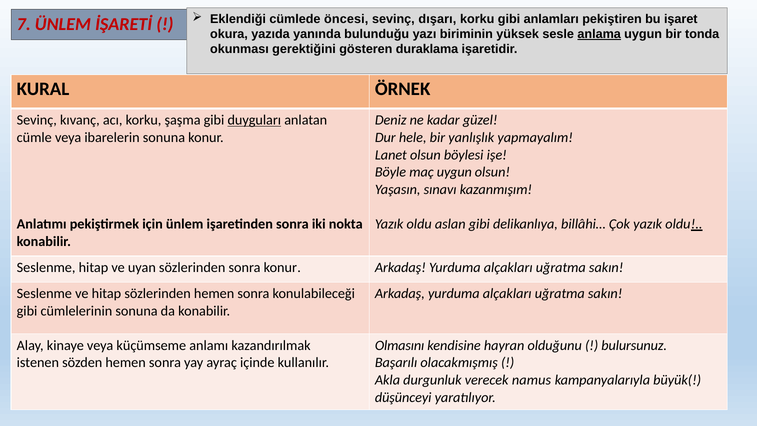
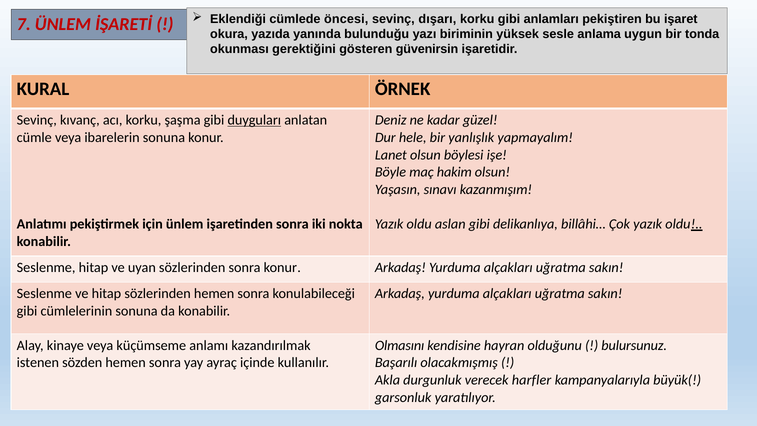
anlama underline: present -> none (599, 34)
duraklama: duraklama -> güvenirsin (427, 49)
maç uygun: uygun -> hakim (454, 172)
namus: namus -> harfler (532, 380)
düşünceyi: düşünceyi -> garsonluk (403, 397)
